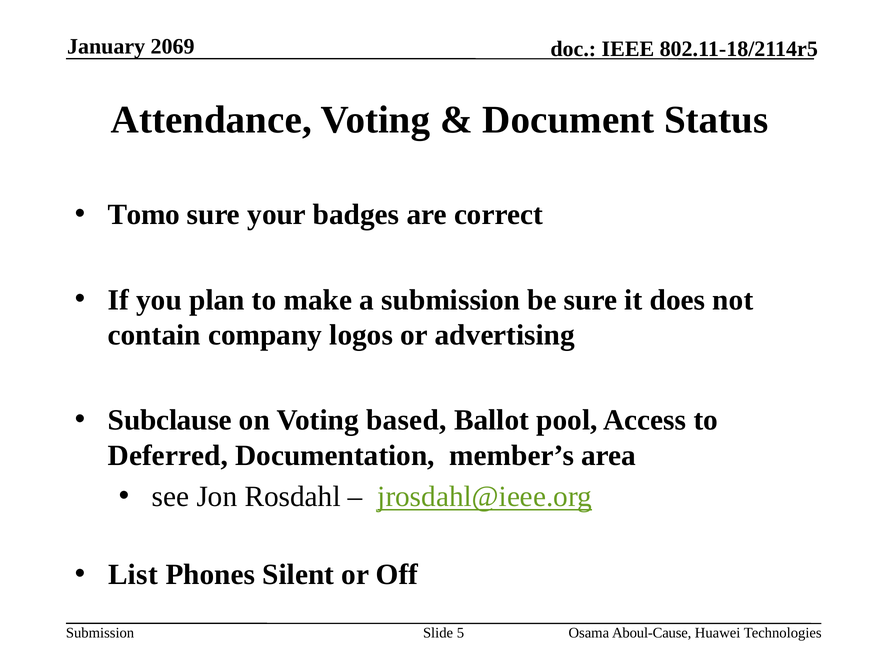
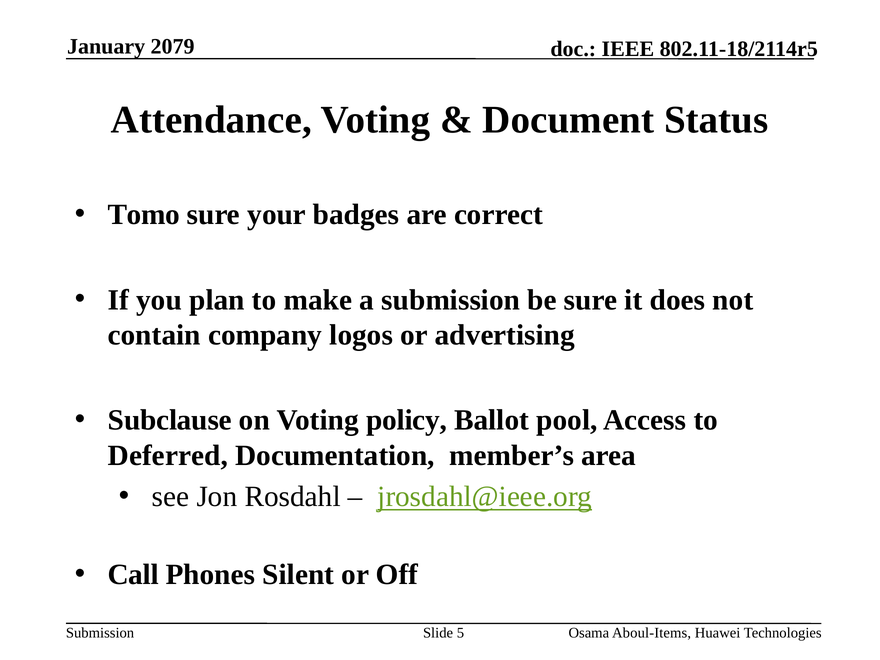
2069: 2069 -> 2079 (173, 47)
based: based -> policy (407, 420)
List: List -> Call (133, 575)
Aboul-Cause: Aboul-Cause -> Aboul-Items (652, 633)
